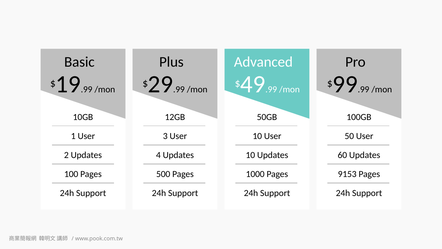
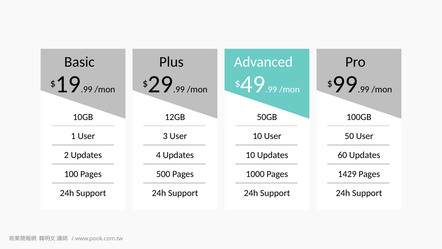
9153: 9153 -> 1429 (347, 174)
